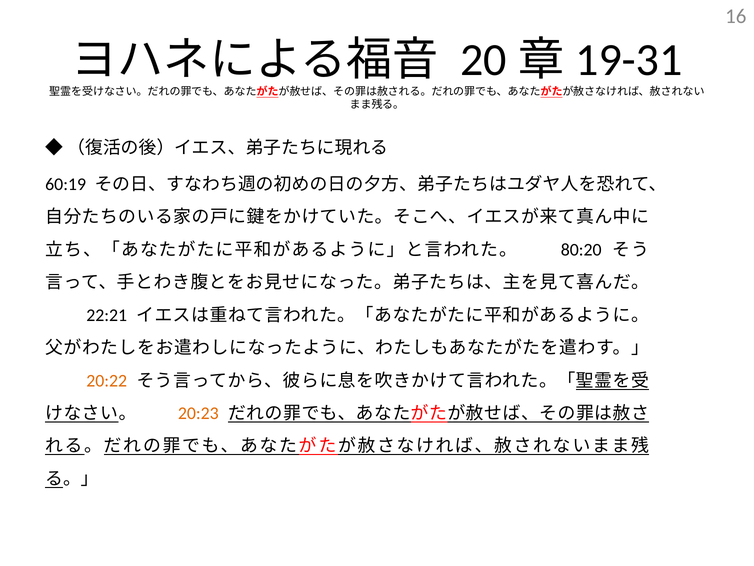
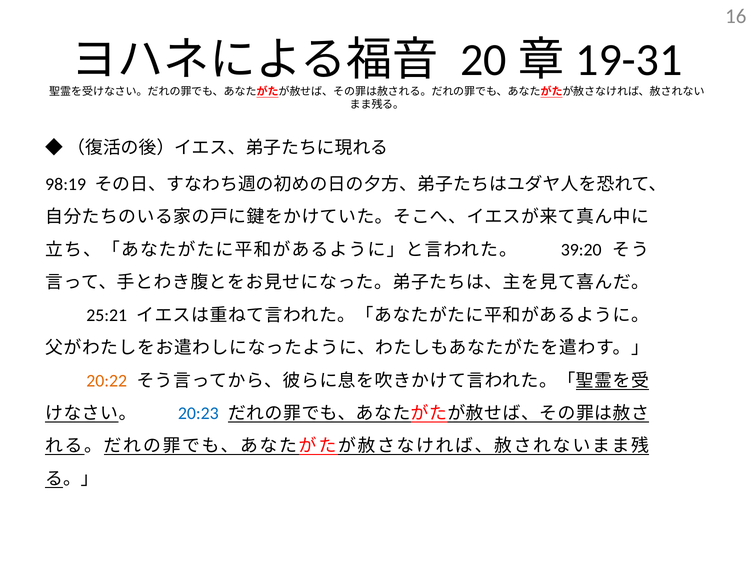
60:19: 60:19 -> 98:19 (66, 184)
80:20: 80:20 -> 39:20 (581, 250)
22:21: 22:21 -> 25:21 (107, 315)
20:23 colour: orange -> blue (198, 413)
